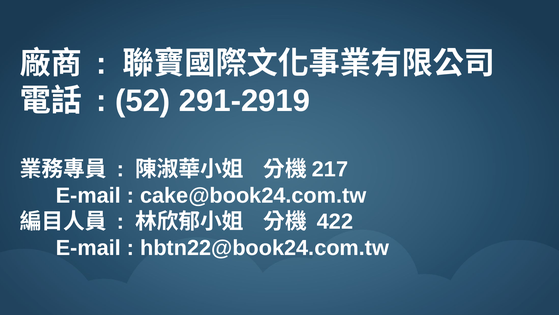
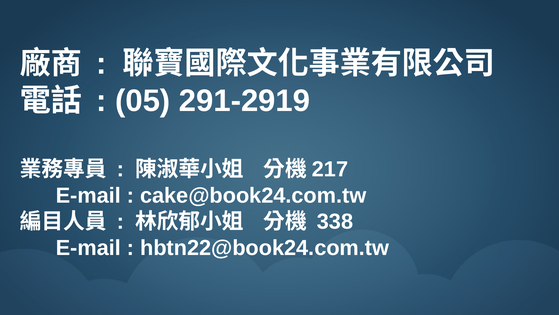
52: 52 -> 05 (143, 101)
422: 422 -> 338 (335, 221)
